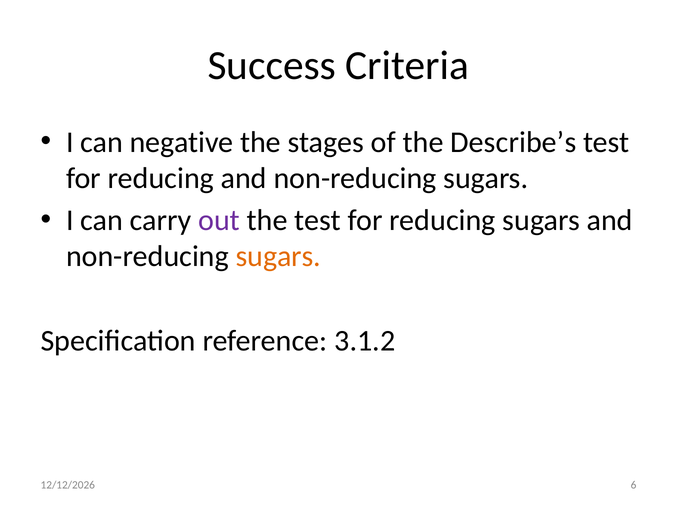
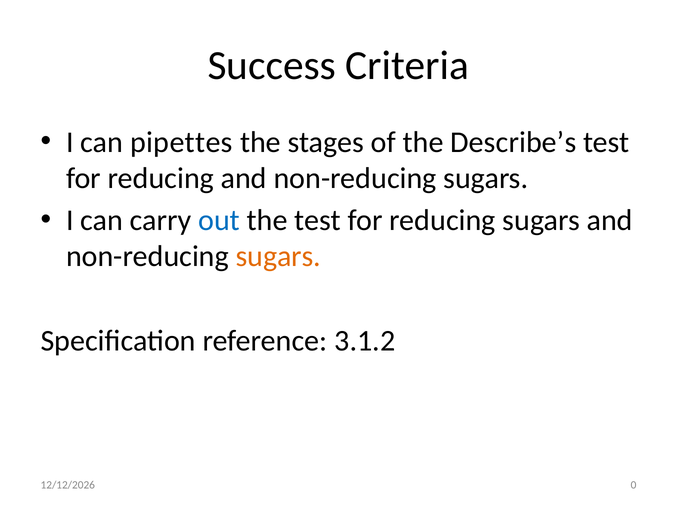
negative: negative -> pipettes (181, 142)
out colour: purple -> blue (219, 220)
6: 6 -> 0 (634, 485)
